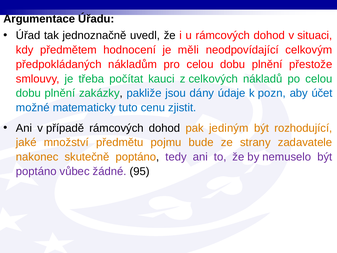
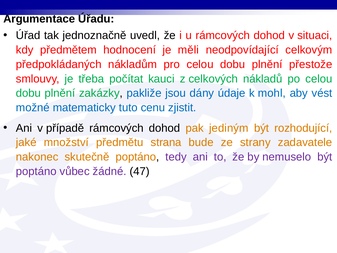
pozn: pozn -> mohl (272, 93)
účet: účet -> vést (322, 93)
pojmu: pojmu -> strana (166, 142)
95: 95 -> 47 (140, 171)
